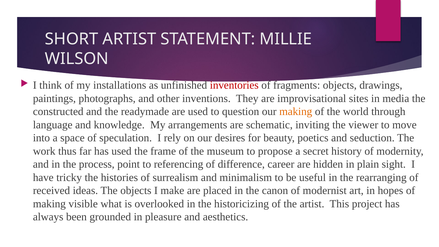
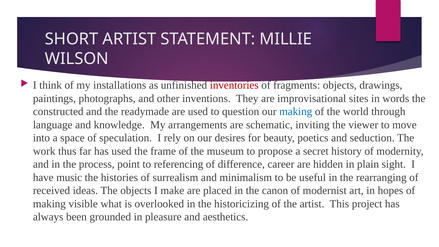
media: media -> words (396, 98)
making colour: orange -> blue (296, 112)
tricky: tricky -> music (69, 177)
